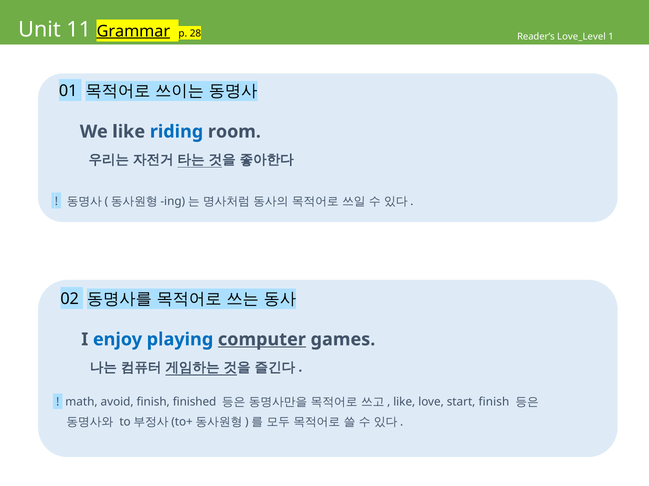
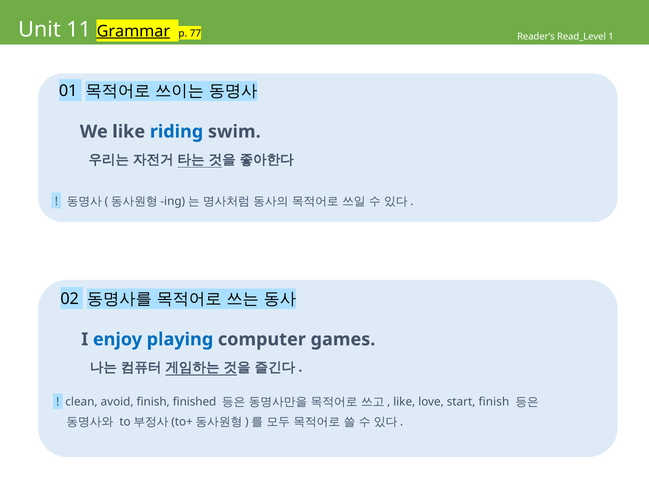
28: 28 -> 77 (195, 33)
Love_Level: Love_Level -> Read_Level (582, 36)
room: room -> swim (234, 132)
computer underline: present -> none (262, 340)
math: math -> clean (81, 403)
